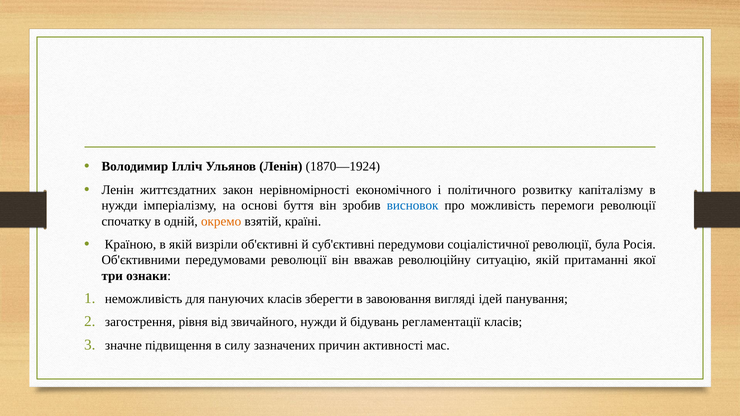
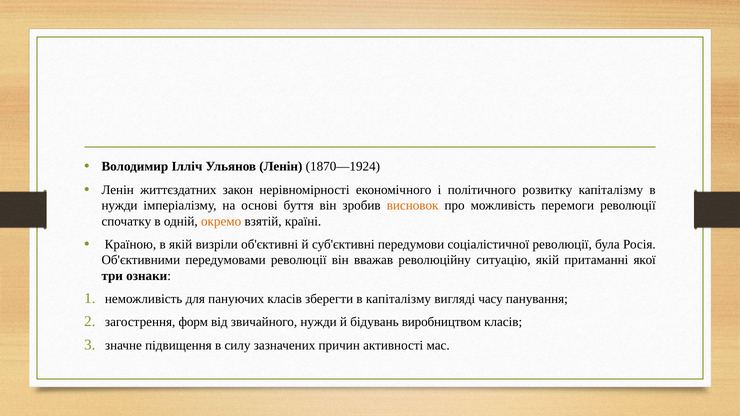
висновок colour: blue -> orange (413, 206)
в завоювання: завоювання -> капіталізму (398, 299)
ідей: ідей -> часу (491, 299)
рівня: рівня -> форм (193, 322)
регламентації: регламентації -> виробництвом (441, 322)
